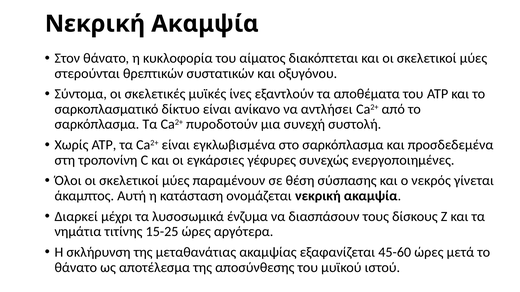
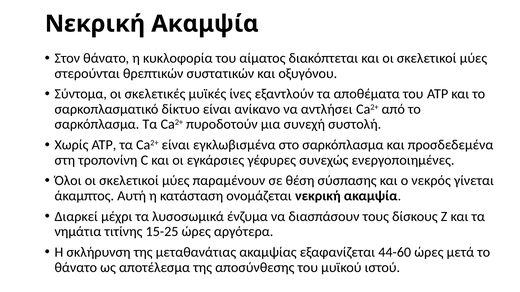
45-60: 45-60 -> 44-60 (395, 253)
